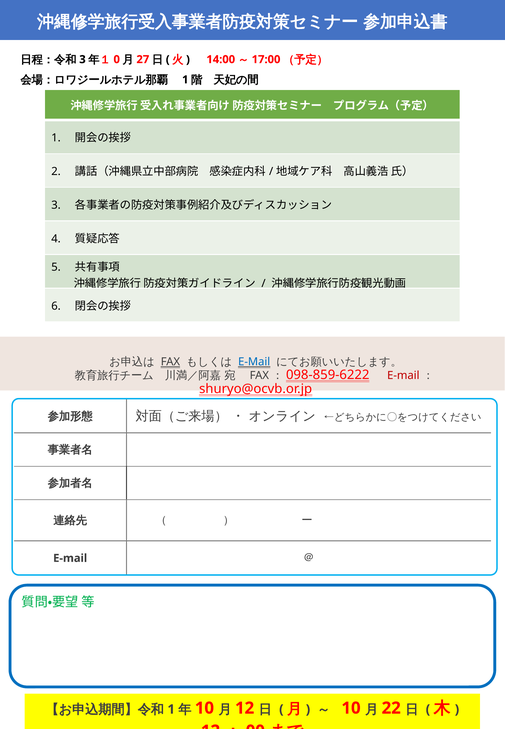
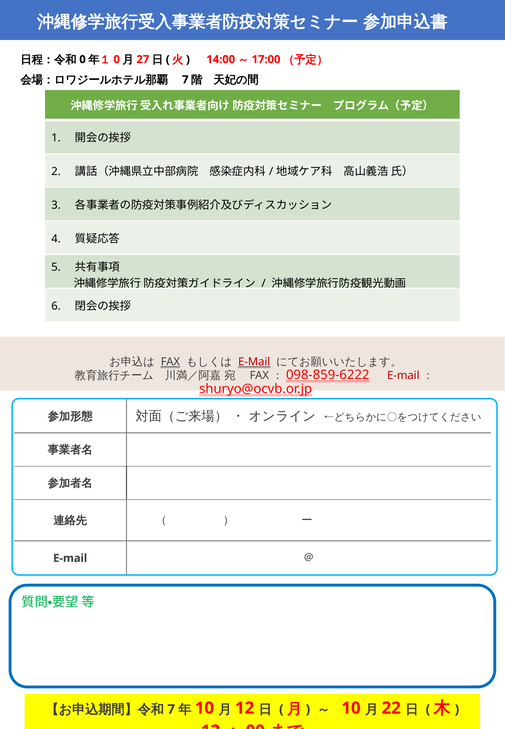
3: 3 -> 0 (83, 59)
1: 1 -> 7 (185, 80)
E-Mail colour: blue -> red (254, 362)
1: 1 -> 7 (171, 710)
